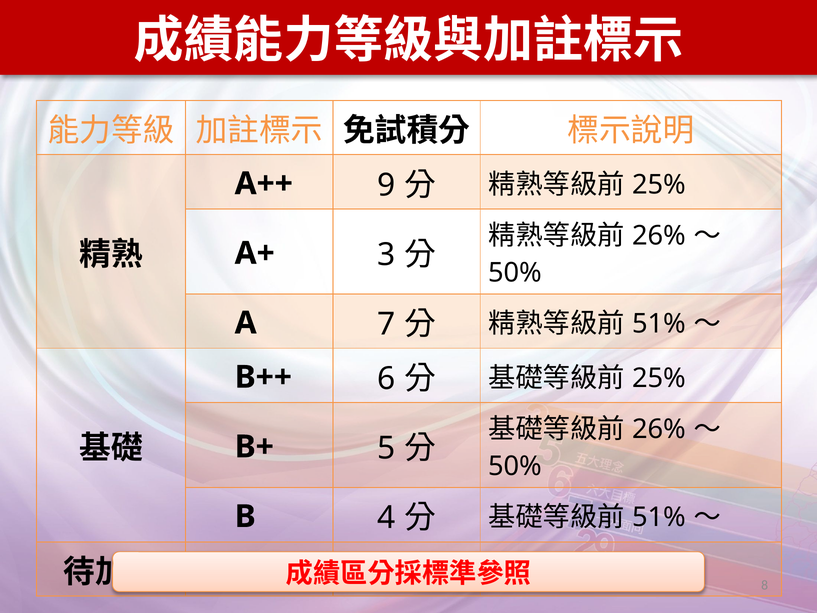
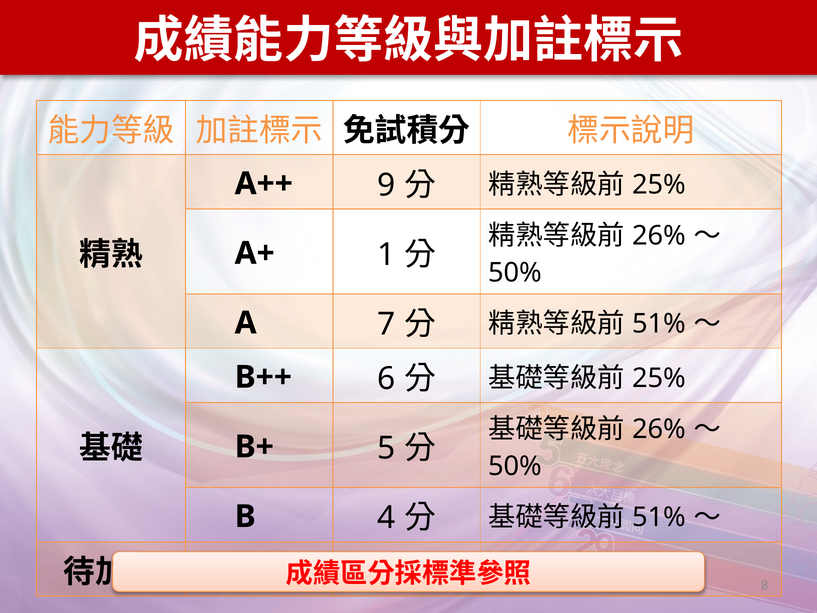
A+ 3: 3 -> 1 (386, 255)
